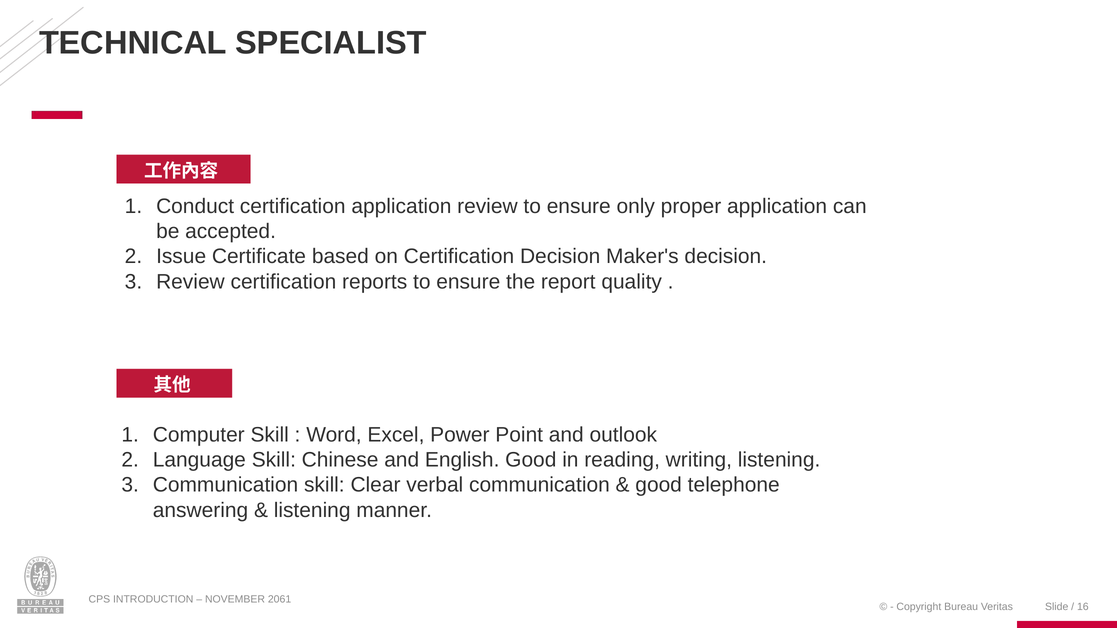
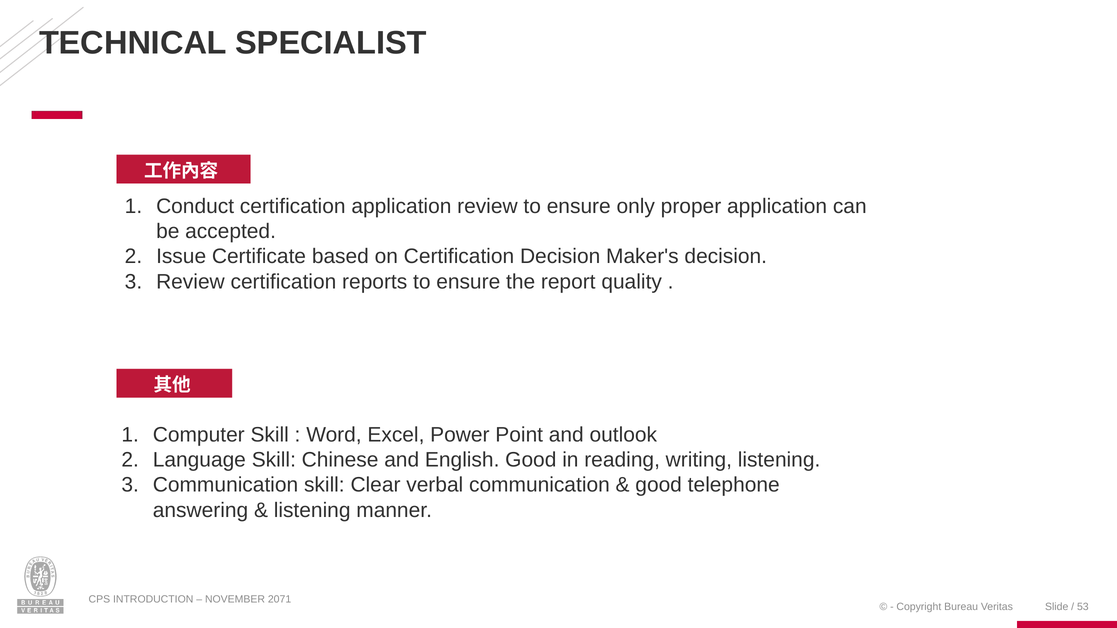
2061: 2061 -> 2071 (280, 600)
16: 16 -> 53 (1083, 607)
